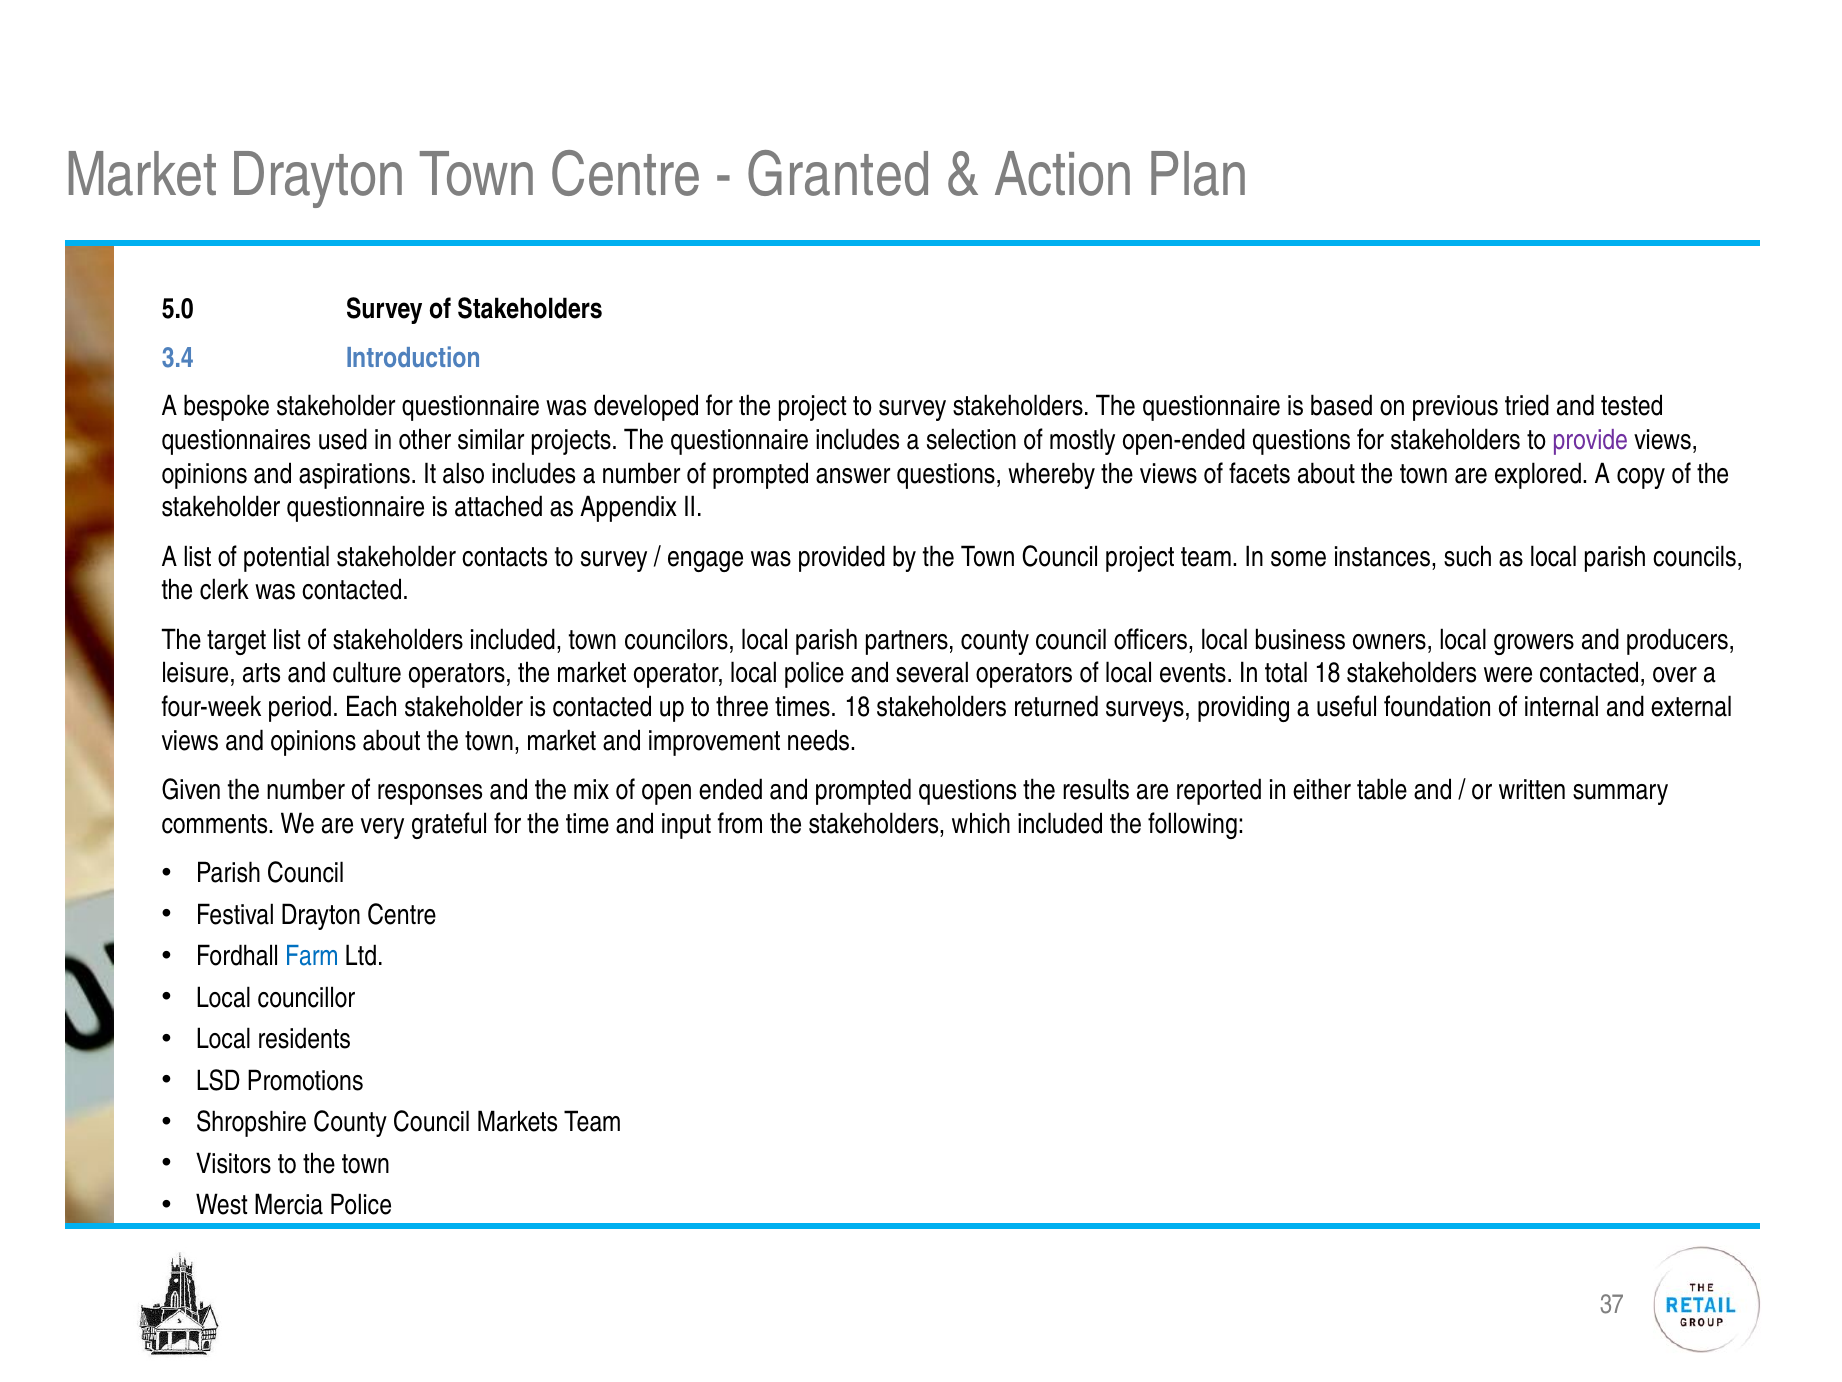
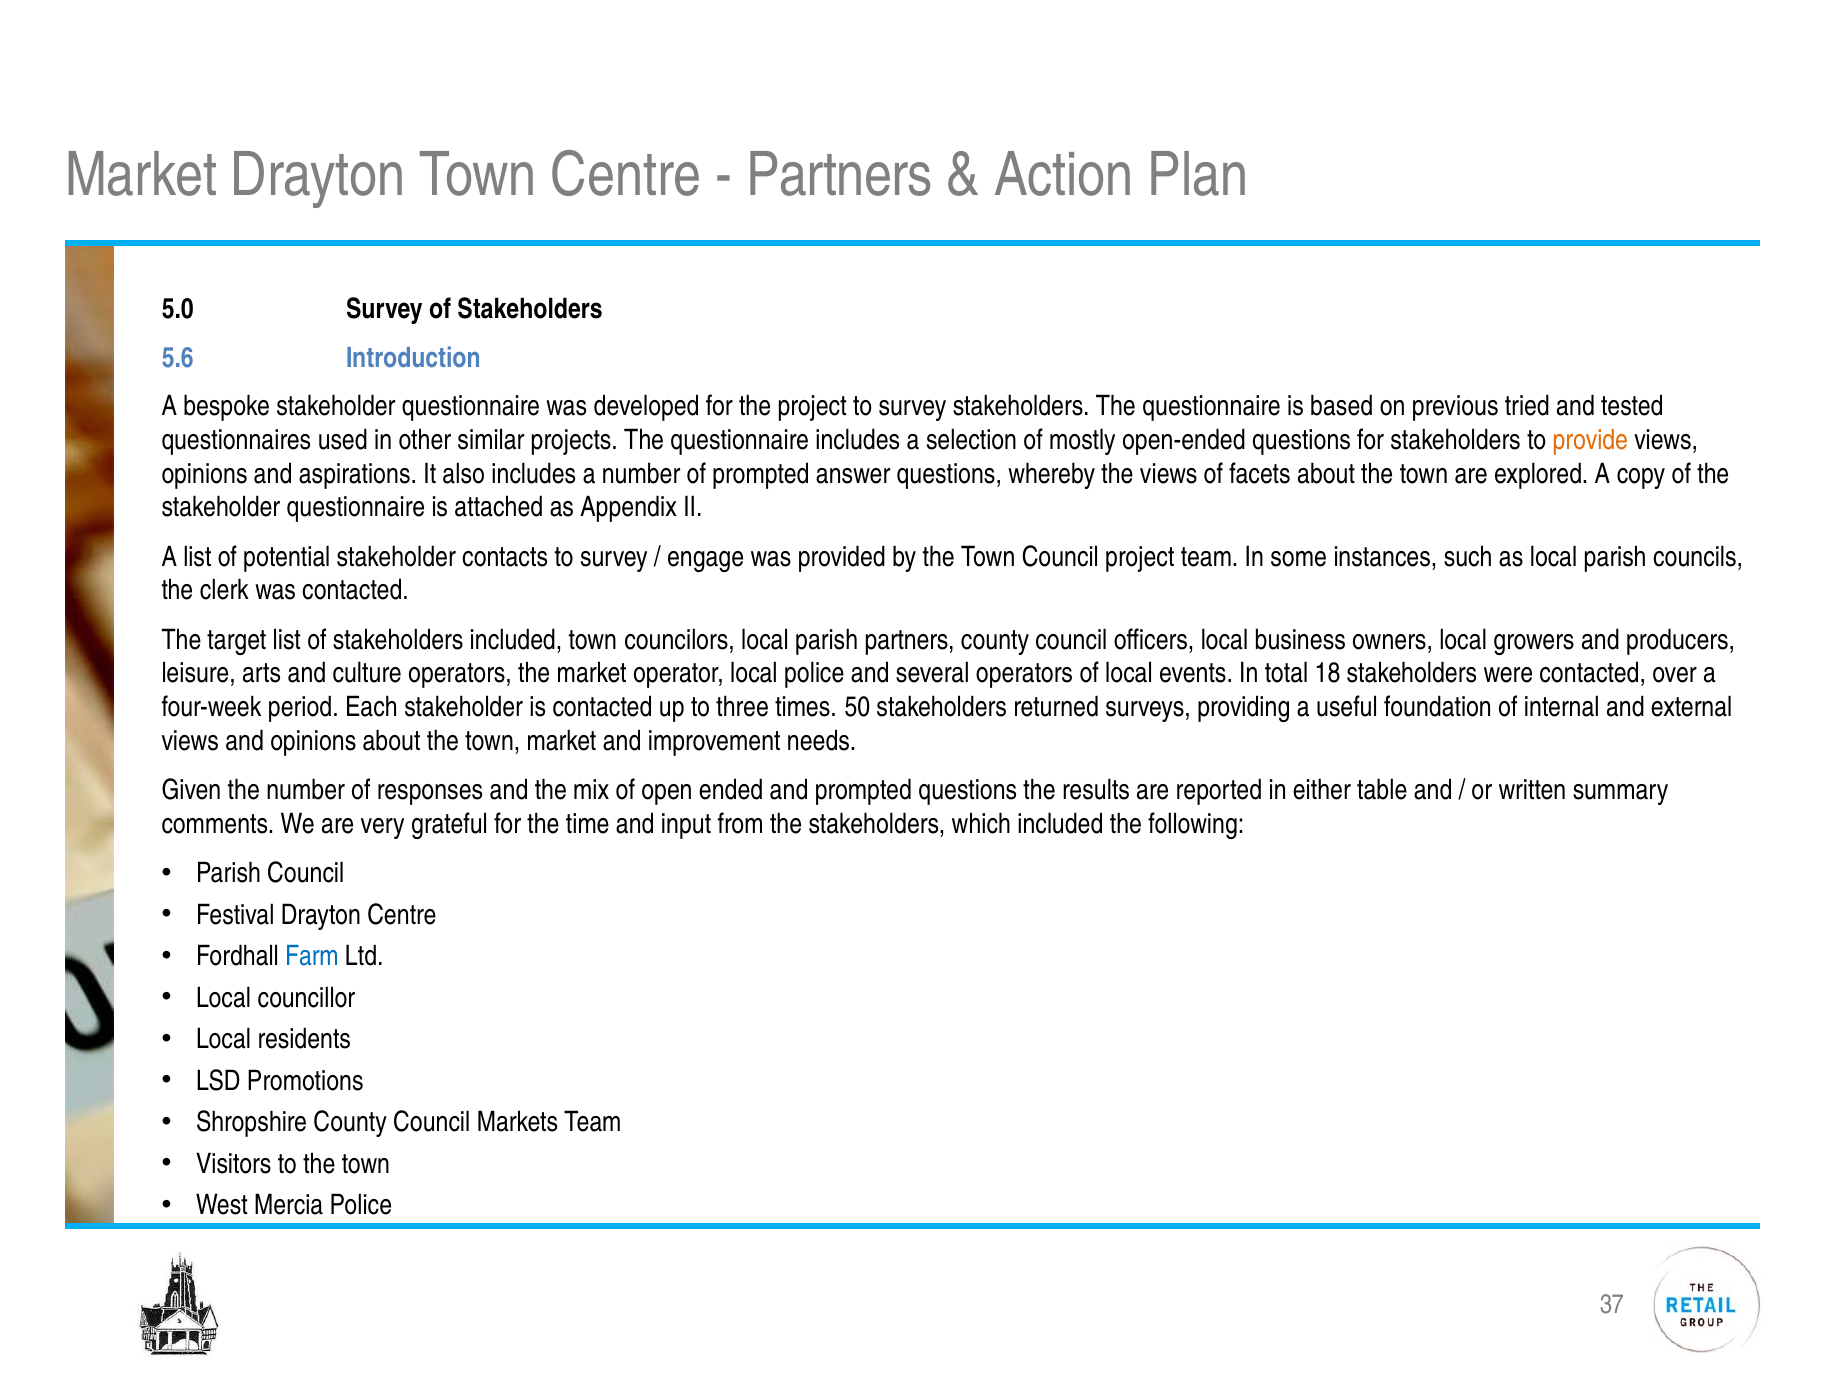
Granted: Granted -> Partners (840, 175)
3.4: 3.4 -> 5.6 (178, 359)
provide colour: purple -> orange (1590, 440)
times 18: 18 -> 50 (857, 707)
